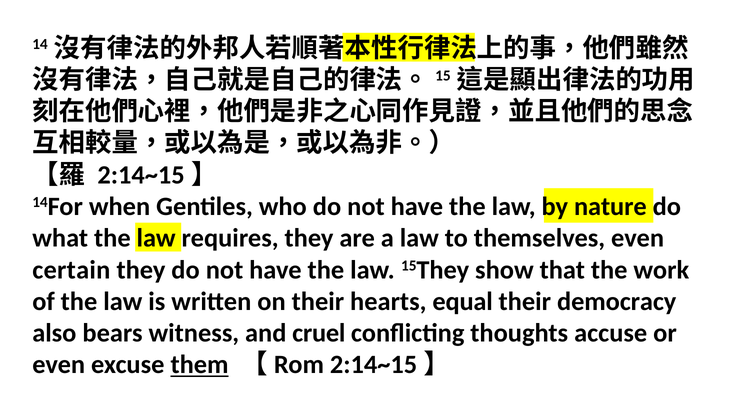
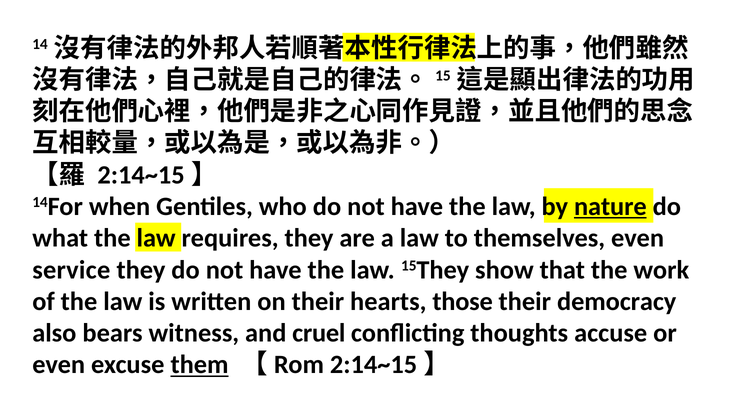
nature underline: none -> present (610, 207)
certain: certain -> service (71, 270)
equal: equal -> those (463, 302)
